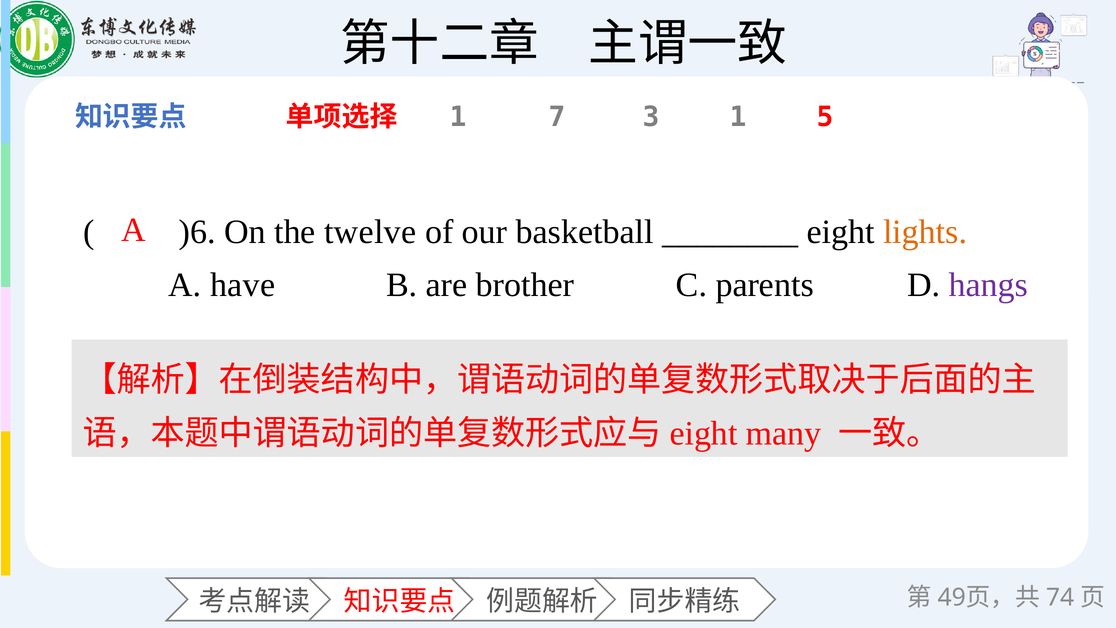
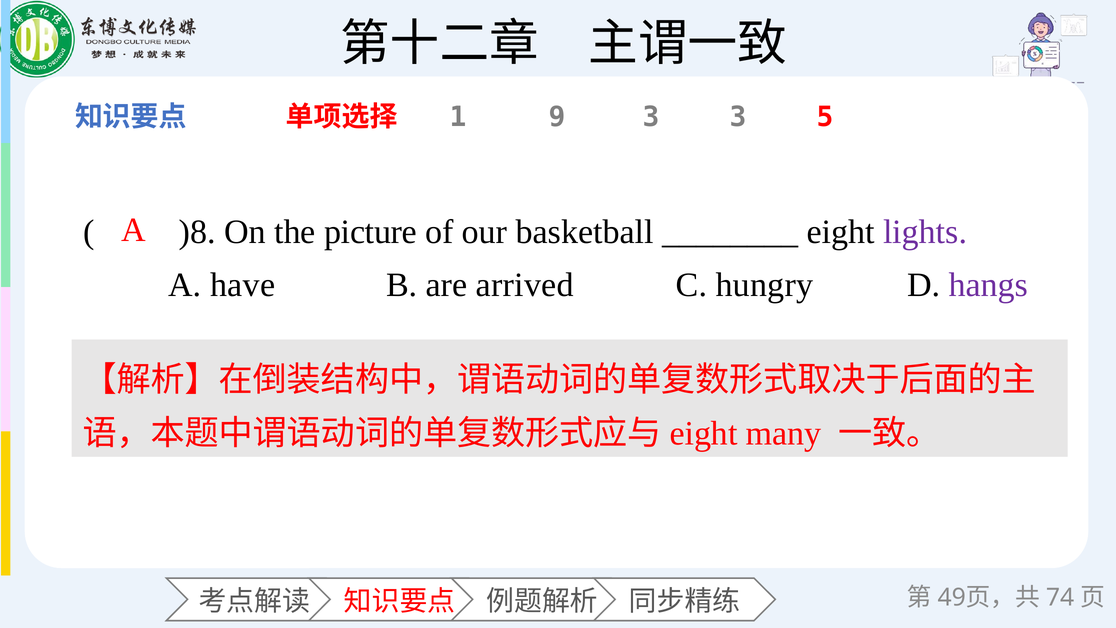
7: 7 -> 9 (557, 117)
3 1: 1 -> 3 (738, 117)
)6: )6 -> )8 (197, 232)
twelve: twelve -> picture (371, 232)
lights colour: orange -> purple (925, 232)
brother: brother -> arrived (525, 285)
parents: parents -> hungry (765, 285)
